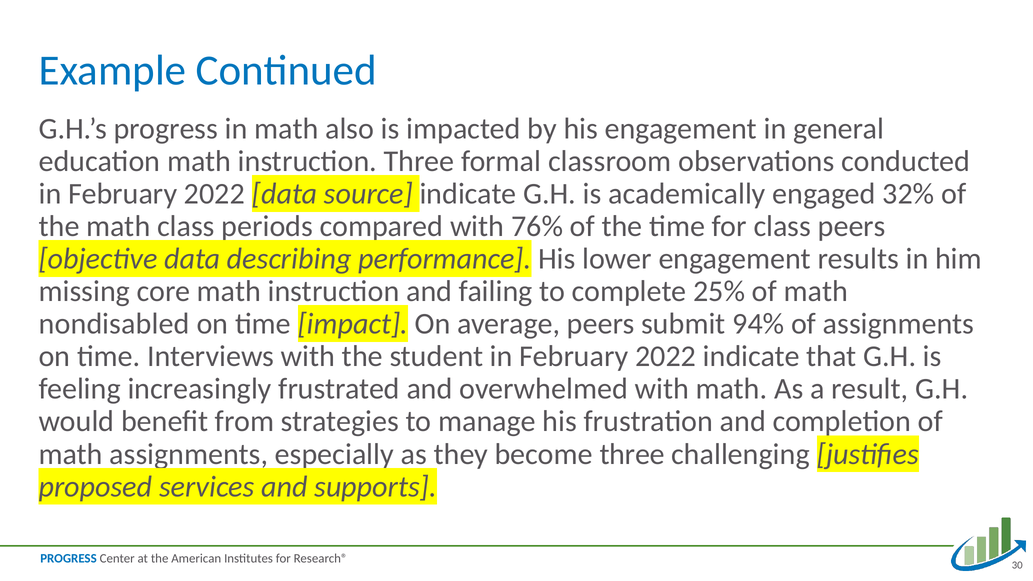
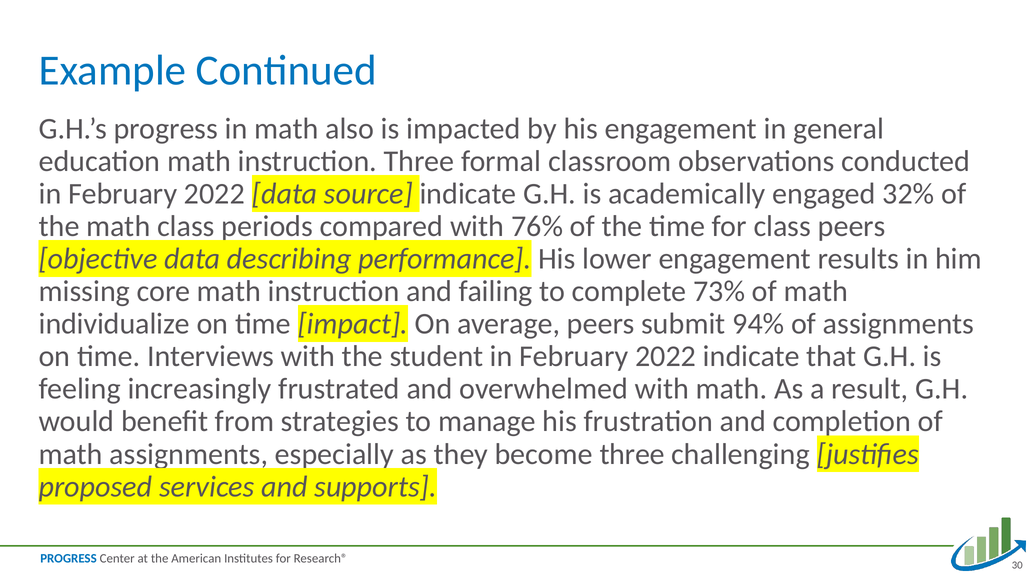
25%: 25% -> 73% (719, 291)
nondisabled: nondisabled -> individualize (114, 324)
